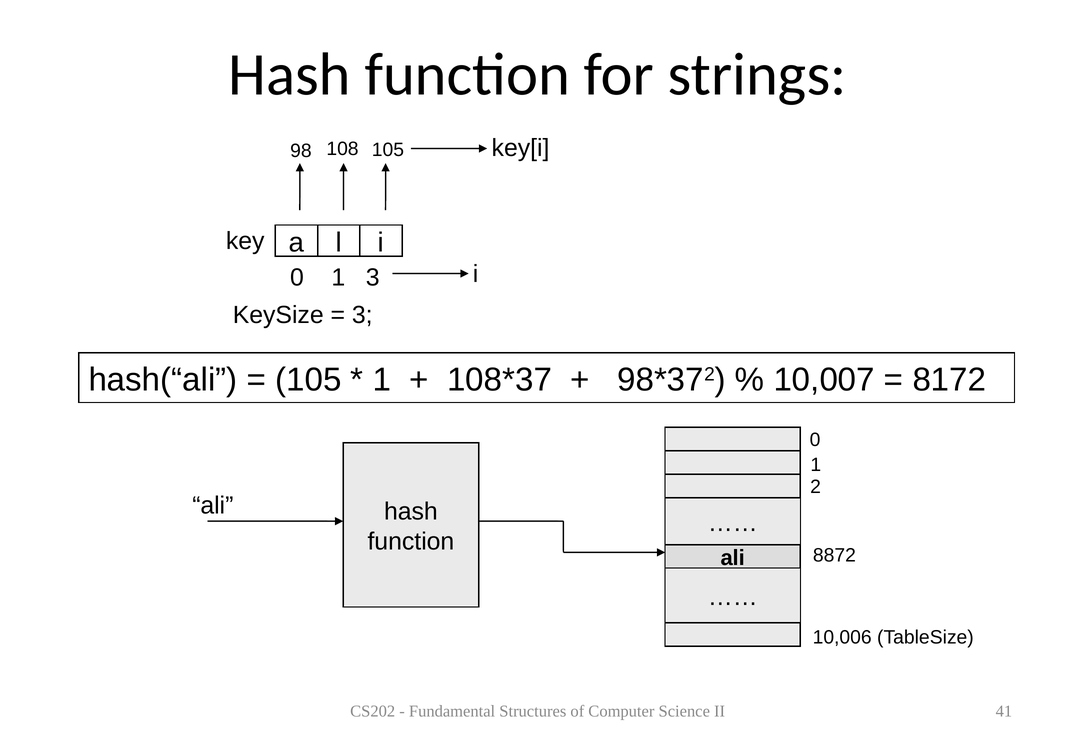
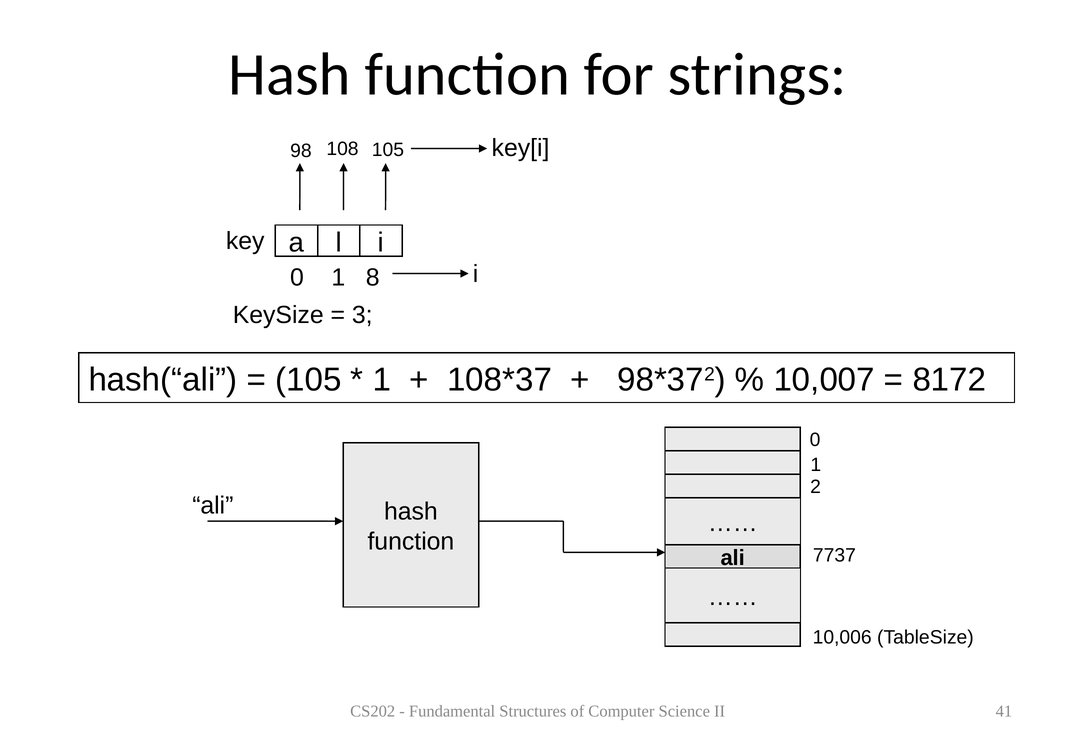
1 3: 3 -> 8 (373, 277)
8872: 8872 -> 7737 (834, 555)
